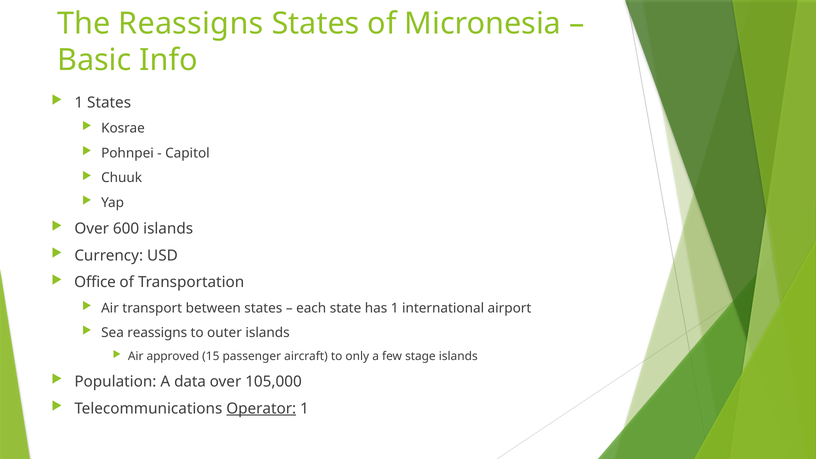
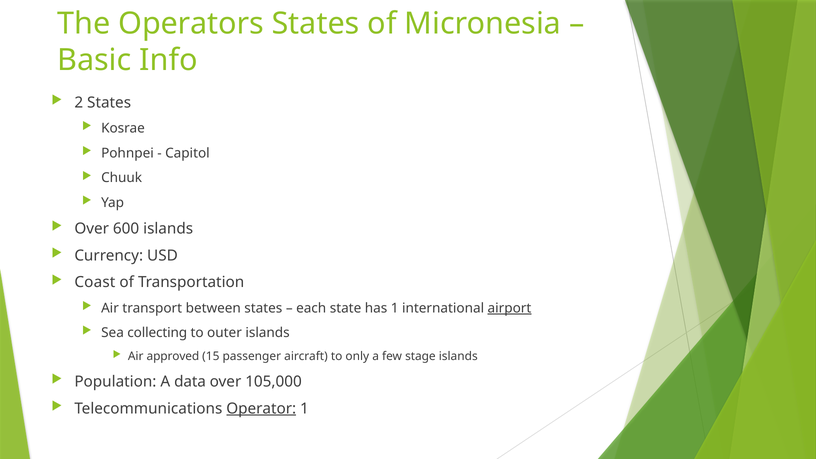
The Reassigns: Reassigns -> Operators (191, 24)
1: 1 -> 2 (79, 103)
Office: Office -> Coast (95, 282)
airport underline: none -> present (509, 308)
Sea reassigns: reassigns -> collecting (157, 333)
